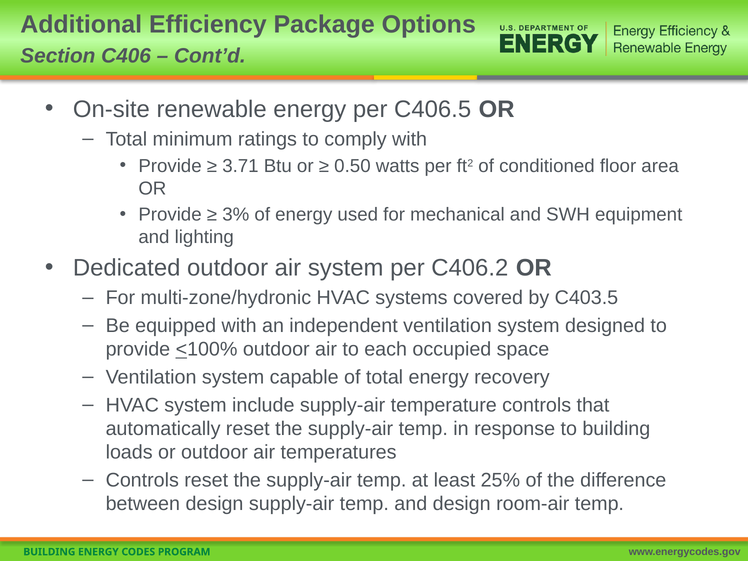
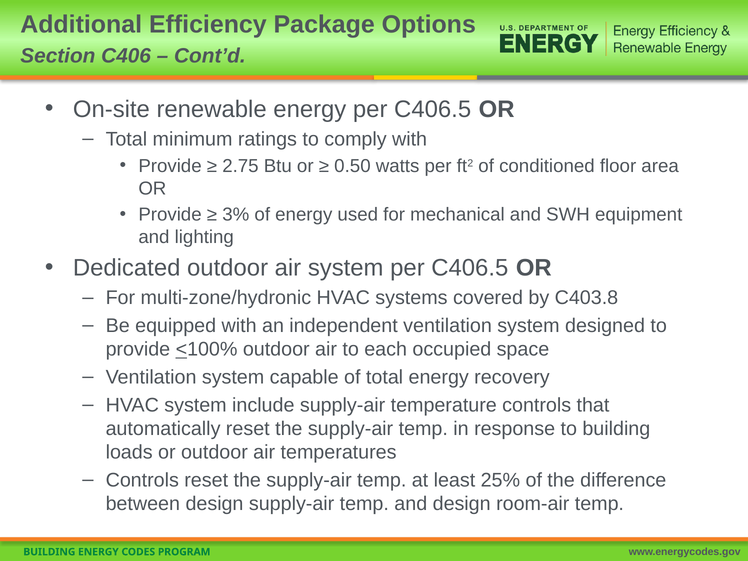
3.71: 3.71 -> 2.75 (240, 166)
system per C406.2: C406.2 -> C406.5 (470, 268)
C403.5: C403.5 -> C403.8 (586, 298)
